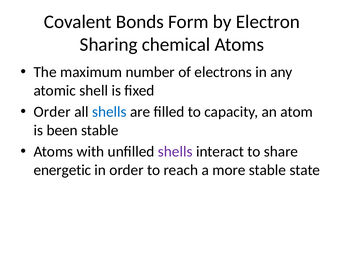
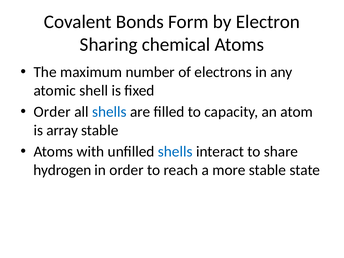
been: been -> array (62, 130)
shells colour: purple -> blue (175, 152)
energetic: energetic -> hydrogen (62, 170)
